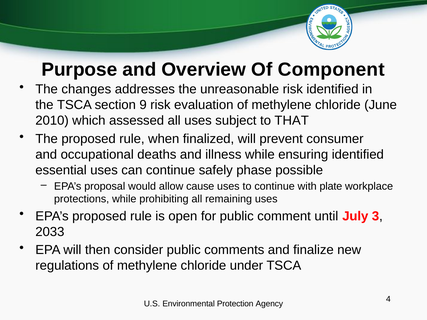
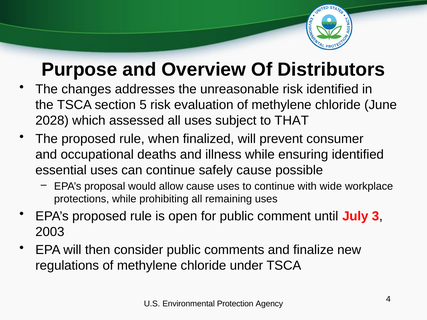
Component: Component -> Distributors (331, 70)
9: 9 -> 5 (143, 105)
2010: 2010 -> 2028 (52, 121)
safely phase: phase -> cause (254, 170)
plate: plate -> wide (331, 186)
2033: 2033 -> 2003 (50, 232)
